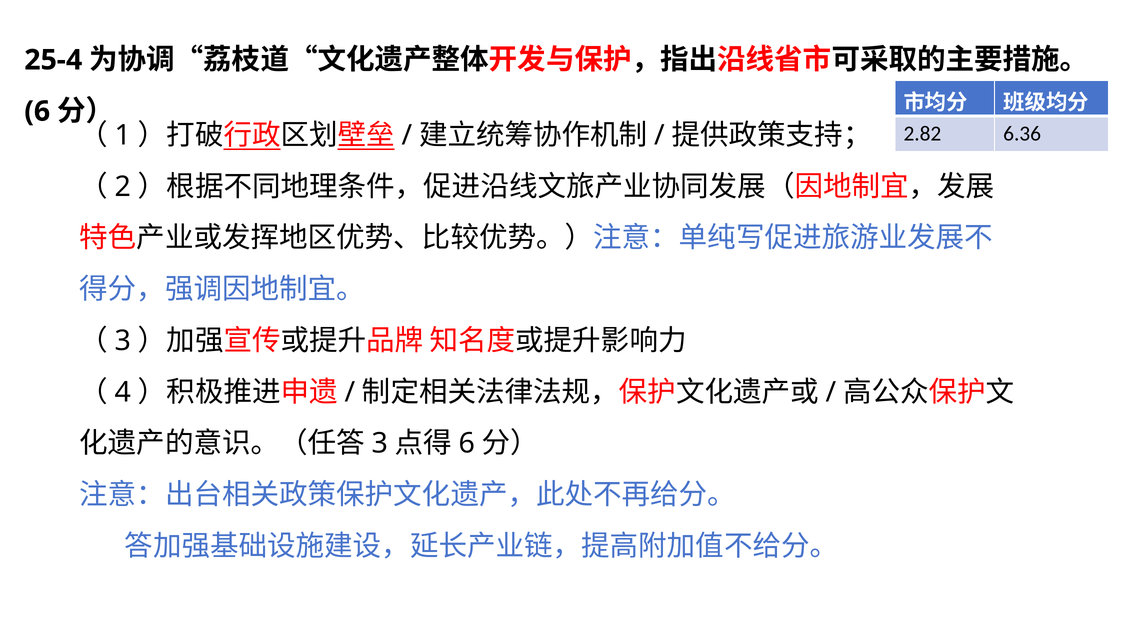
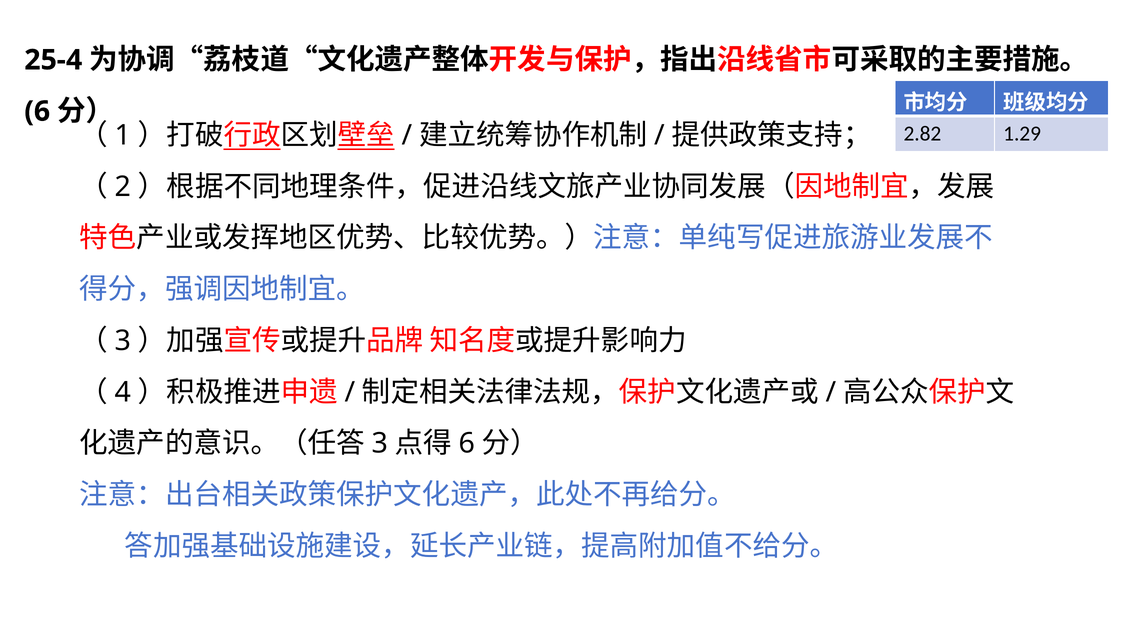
6.36: 6.36 -> 1.29 (1022, 134)
